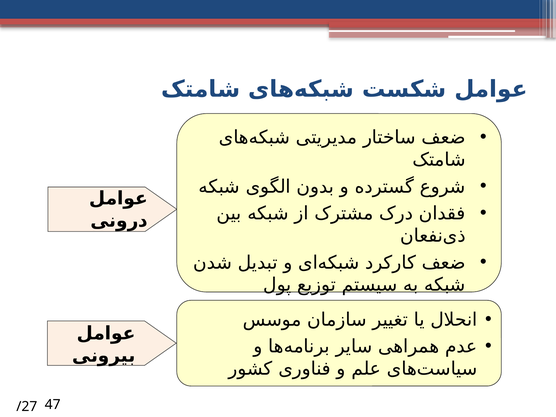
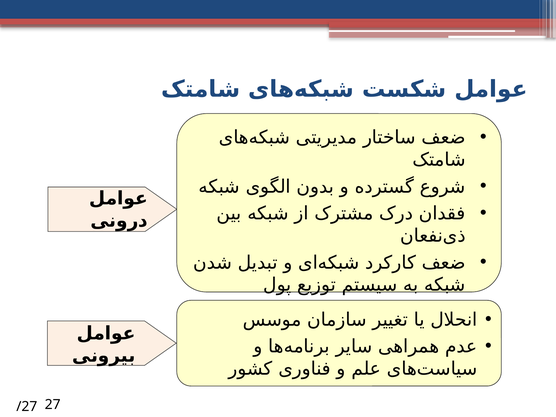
47: 47 -> 27 (53, 405)
